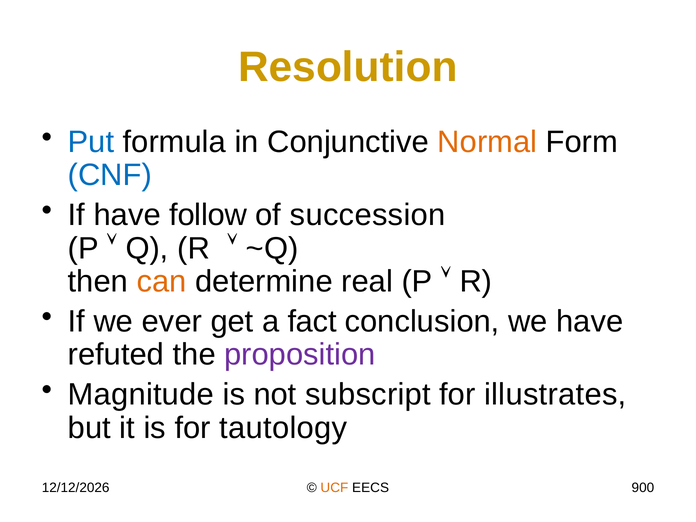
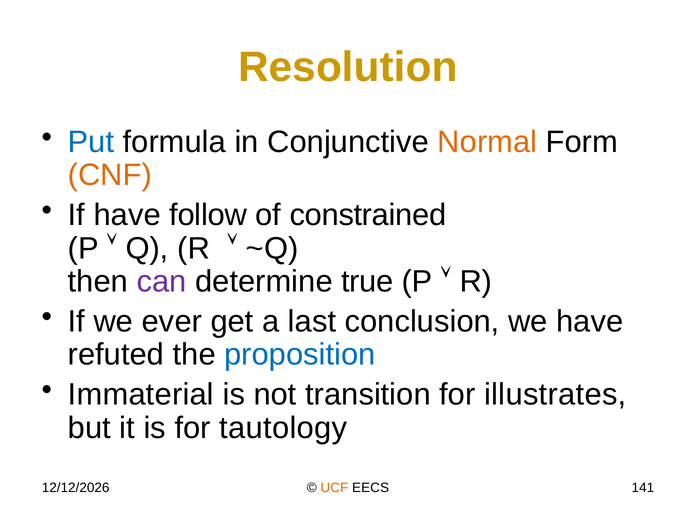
CNF colour: blue -> orange (110, 175)
succession: succession -> constrained (368, 215)
can colour: orange -> purple (162, 282)
real: real -> true (367, 282)
fact: fact -> last (312, 321)
proposition colour: purple -> blue (300, 355)
Magnitude: Magnitude -> Immaterial (141, 394)
subscript: subscript -> transition (368, 394)
900: 900 -> 141 (643, 488)
